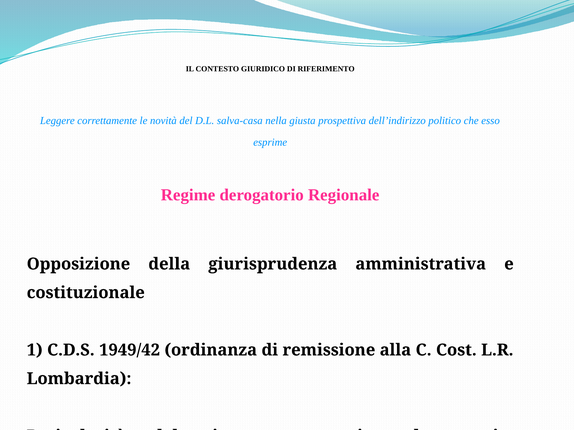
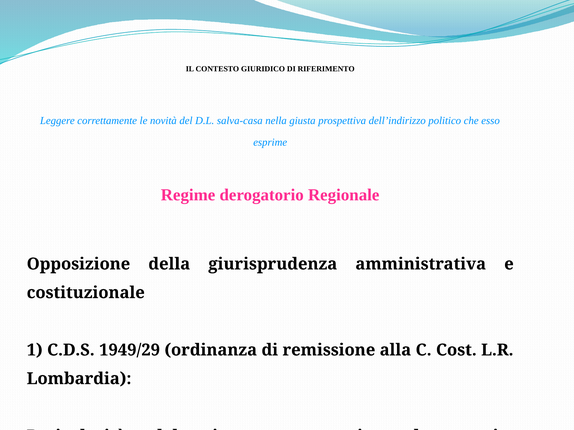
1949/42: 1949/42 -> 1949/29 (130, 350)
